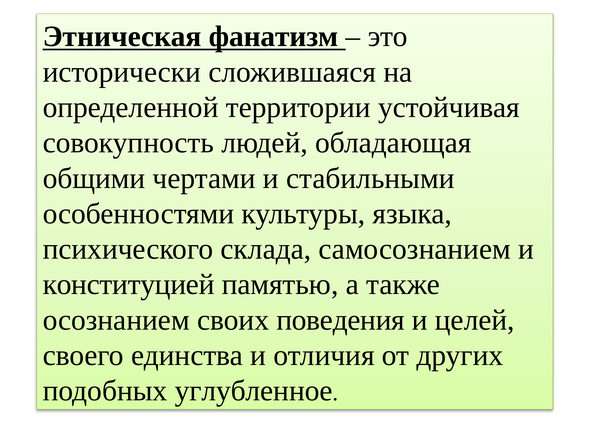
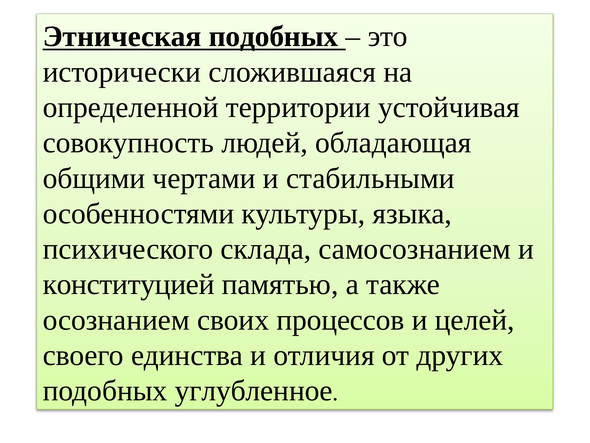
Этническая фанатизм: фанатизм -> подобных (274, 36)
поведения: поведения -> процессов (340, 320)
